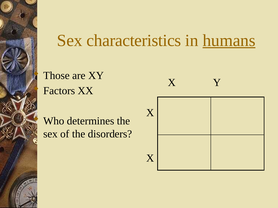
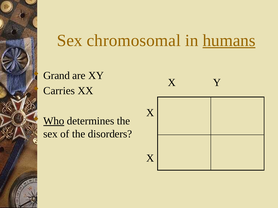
characteristics: characteristics -> chromosomal (134, 41)
Those: Those -> Grand (57, 76)
Factors: Factors -> Carries (59, 91)
Who underline: none -> present (54, 121)
